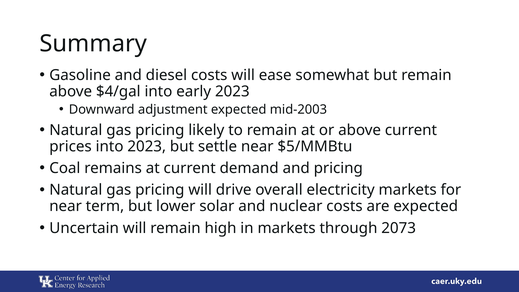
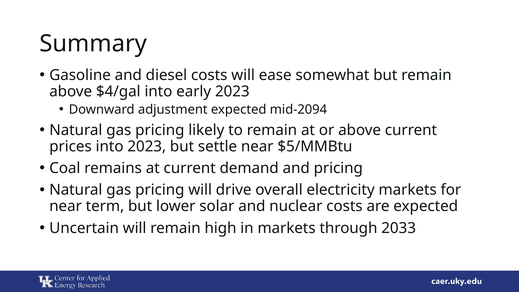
mid-2003: mid-2003 -> mid-2094 (298, 109)
2073: 2073 -> 2033 (399, 228)
